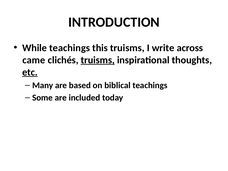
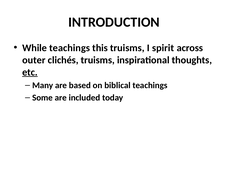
write: write -> spirit (163, 48)
came: came -> outer (34, 60)
truisms underline: present -> none (98, 60)
